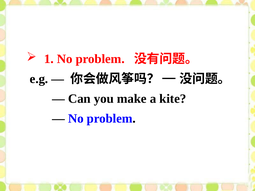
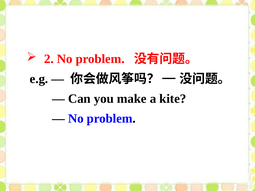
1: 1 -> 2 (49, 59)
